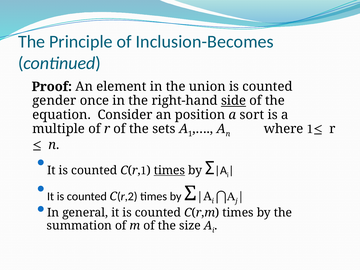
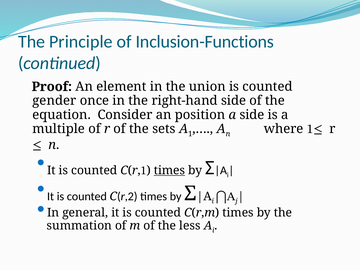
Inclusion-Becomes: Inclusion-Becomes -> Inclusion-Functions (205, 42)
side underline: present -> none (234, 101)
a sort: sort -> side (252, 115)
size: size -> less (190, 226)
